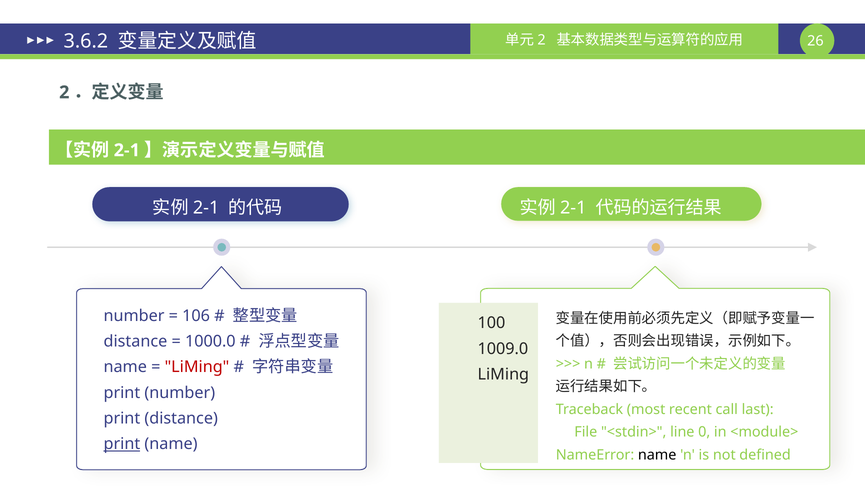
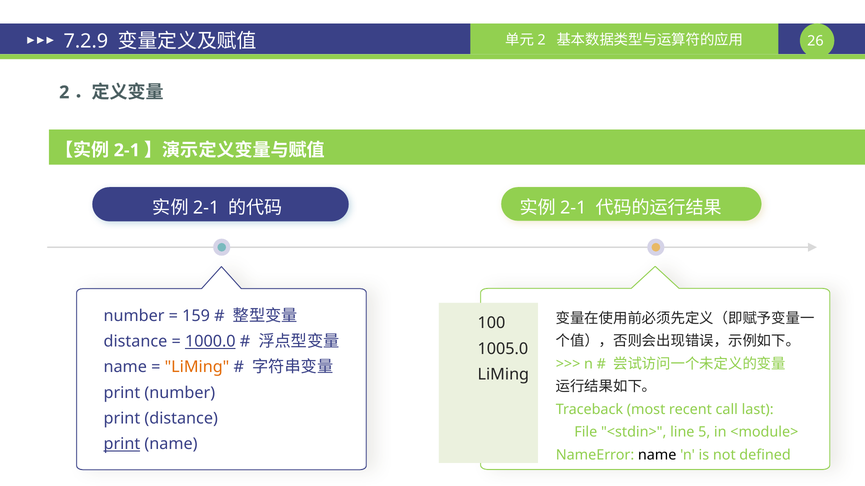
3.6.2: 3.6.2 -> 7.2.9 (86, 41)
106: 106 -> 159 (196, 316)
1000.0 underline: none -> present (210, 342)
1009.0: 1009.0 -> 1005.0 (503, 349)
LiMing colour: red -> orange (197, 367)
0: 0 -> 5 (704, 433)
